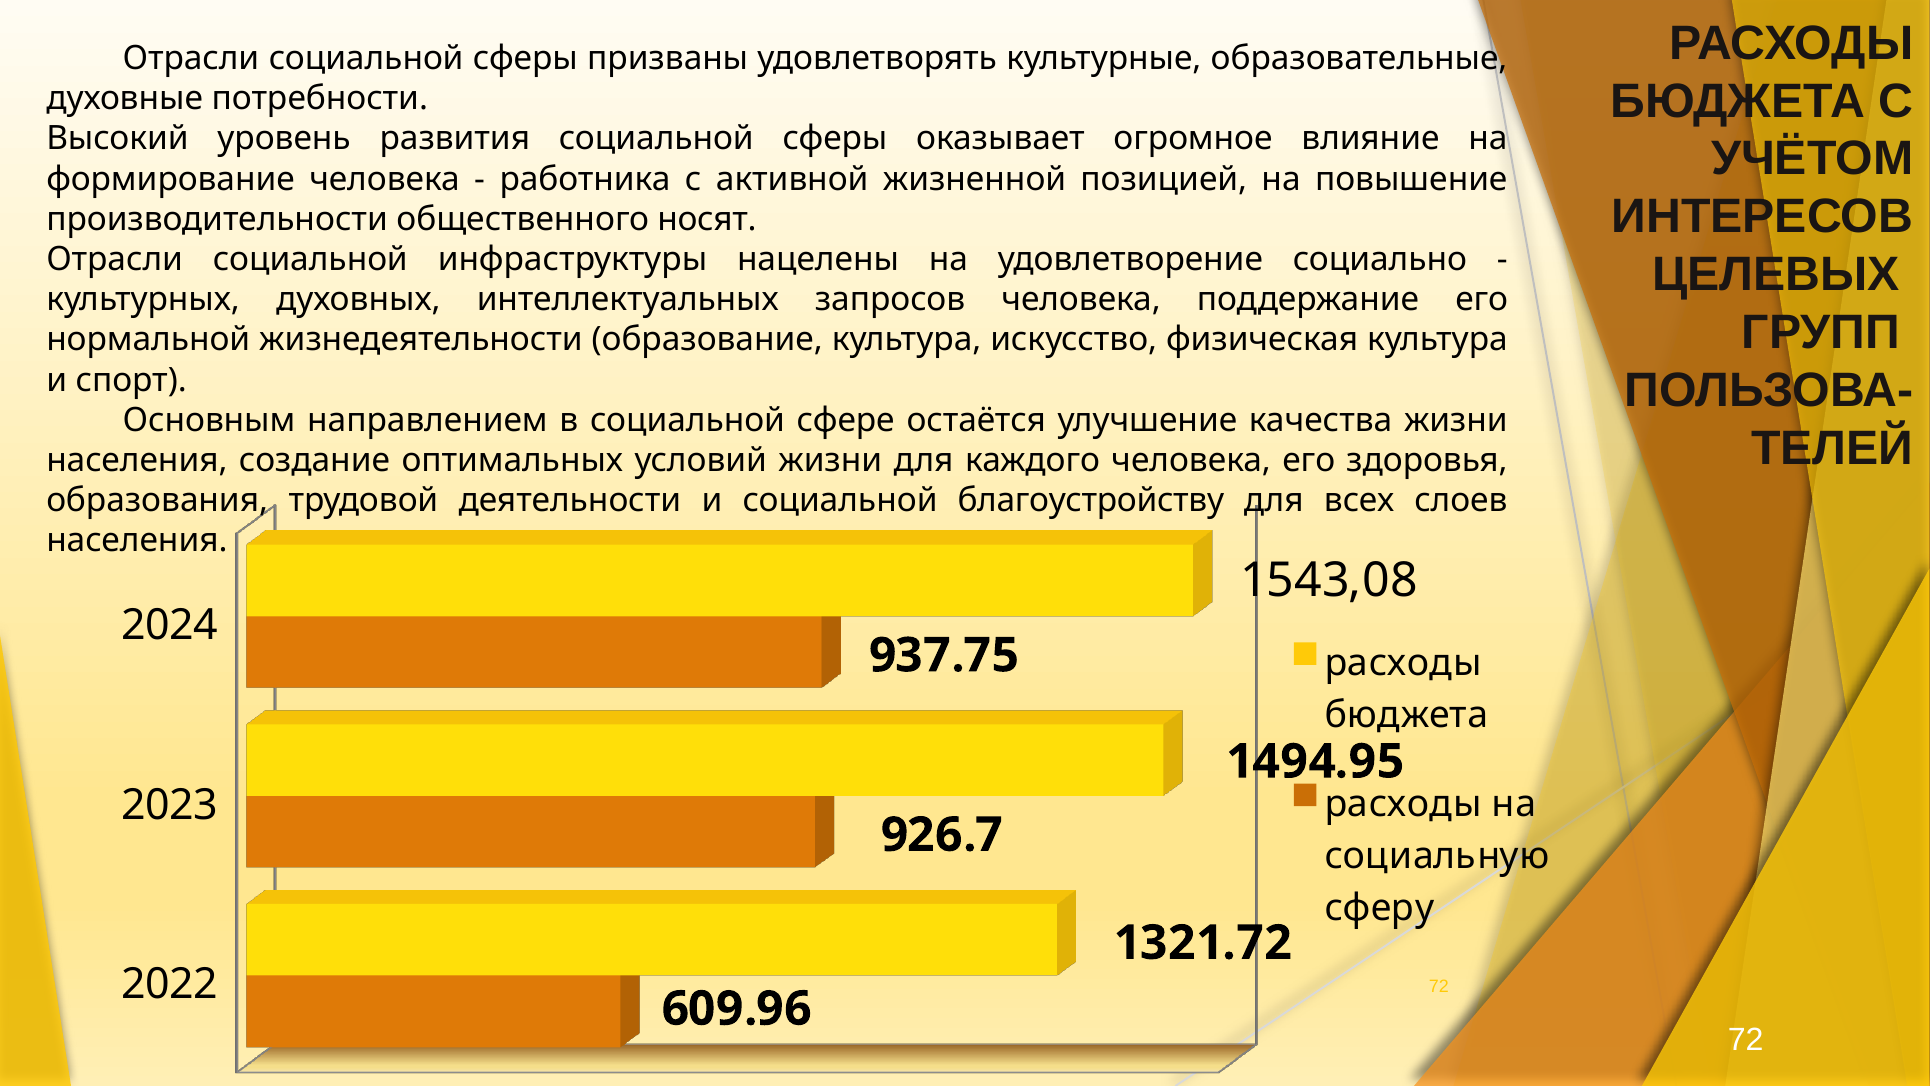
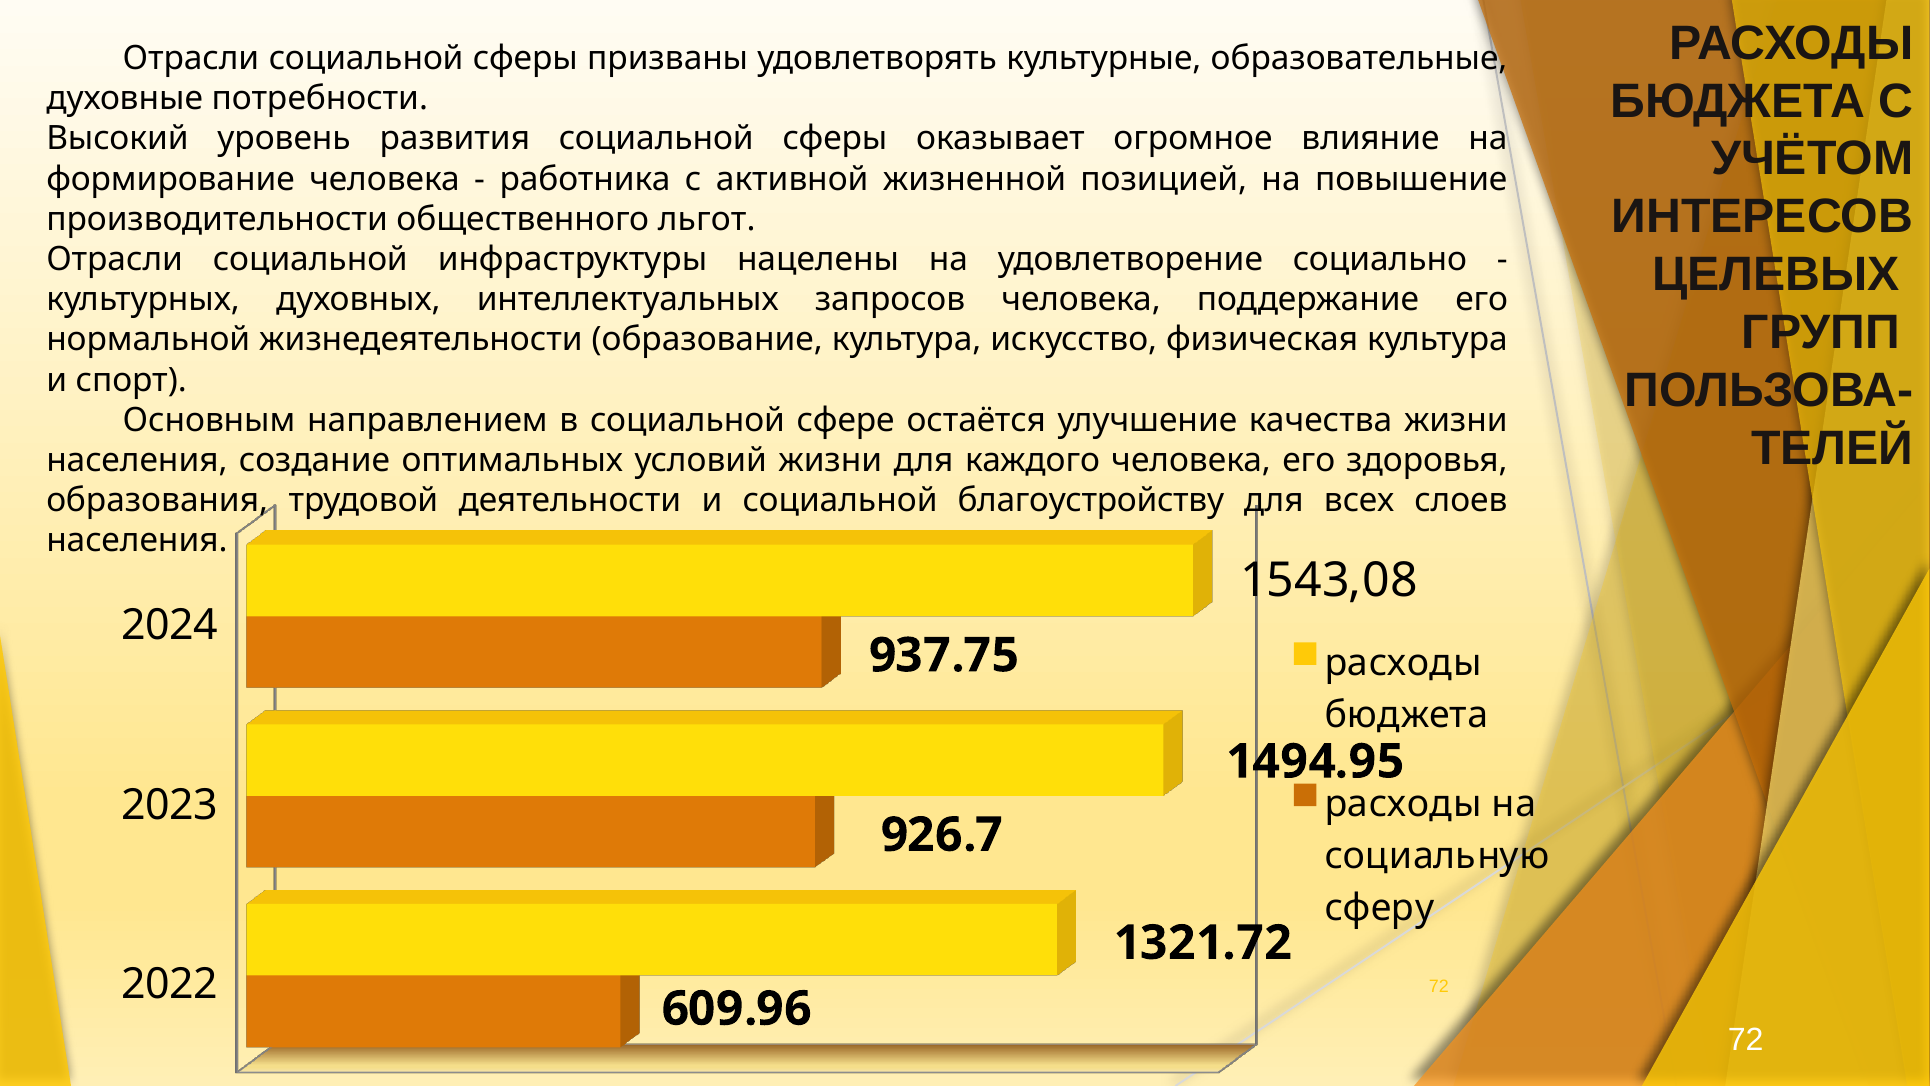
носят: носят -> льгот (707, 219)
